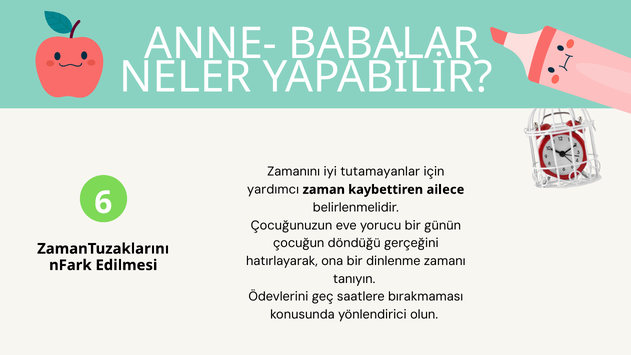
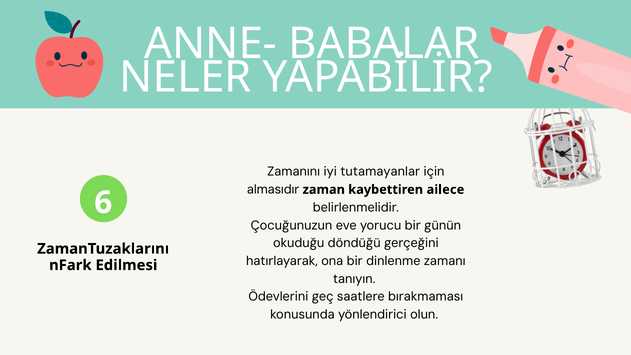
yardımcı: yardımcı -> almasıdır (273, 190)
çocuğun: çocuğun -> okuduğu (299, 243)
